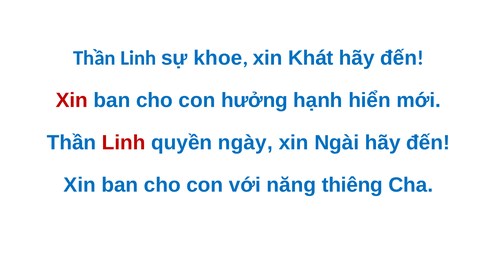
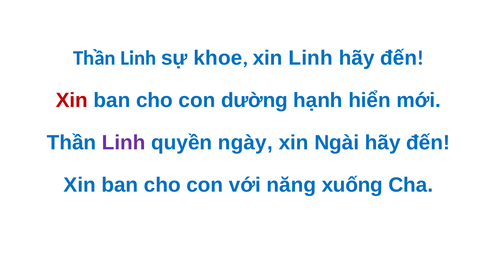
xin Khát: Khát -> Linh (311, 58)
hưởng: hưởng -> dường (254, 101)
Linh colour: red -> purple (124, 143)
thiêng: thiêng -> xuống (352, 185)
